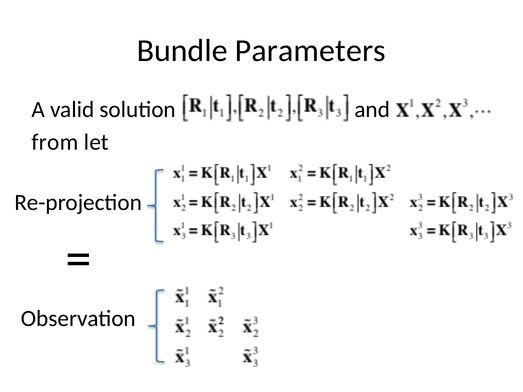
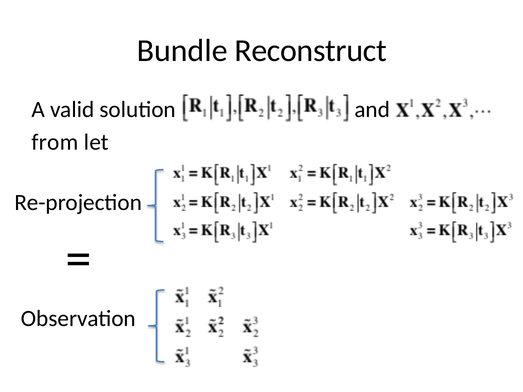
Parameters: Parameters -> Reconstruct (311, 51)
